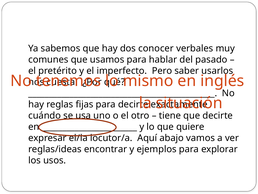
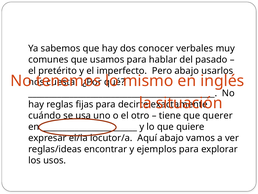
Pero saber: saber -> abajo (187, 71)
que decirte: decirte -> querer (218, 115)
